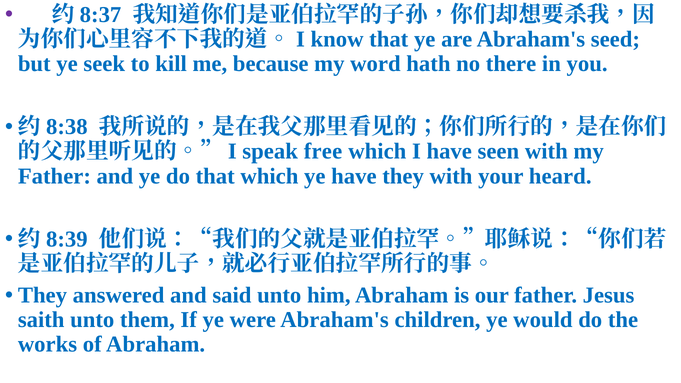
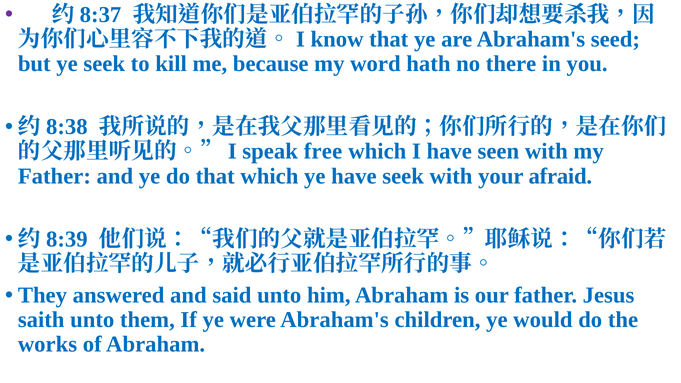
have they: they -> seek (403, 176)
heard: heard -> afraid (560, 176)
